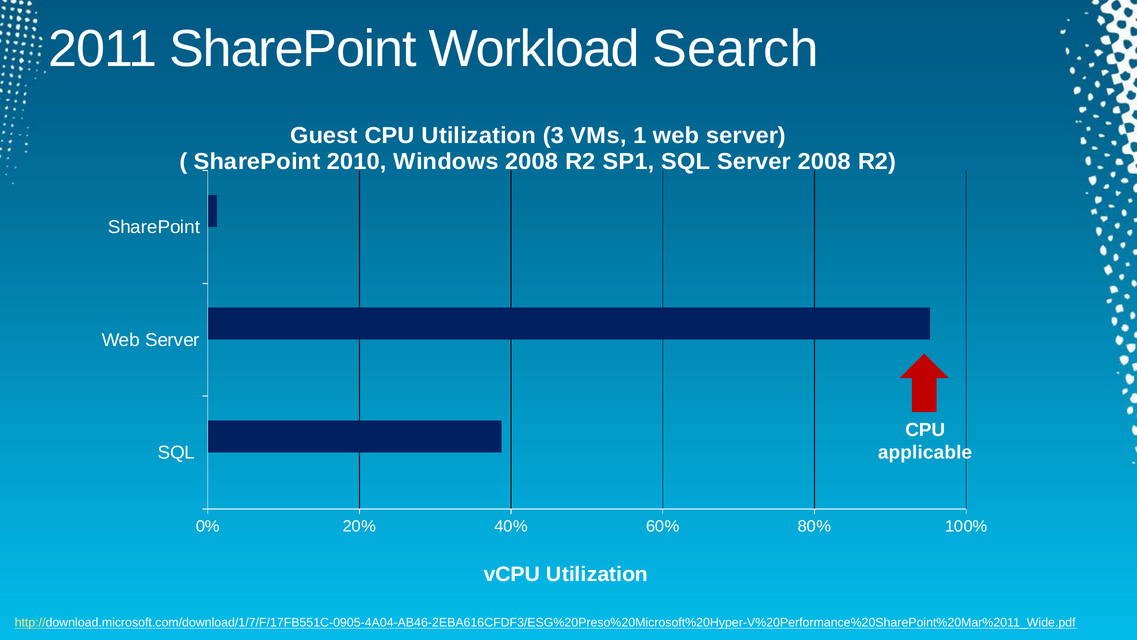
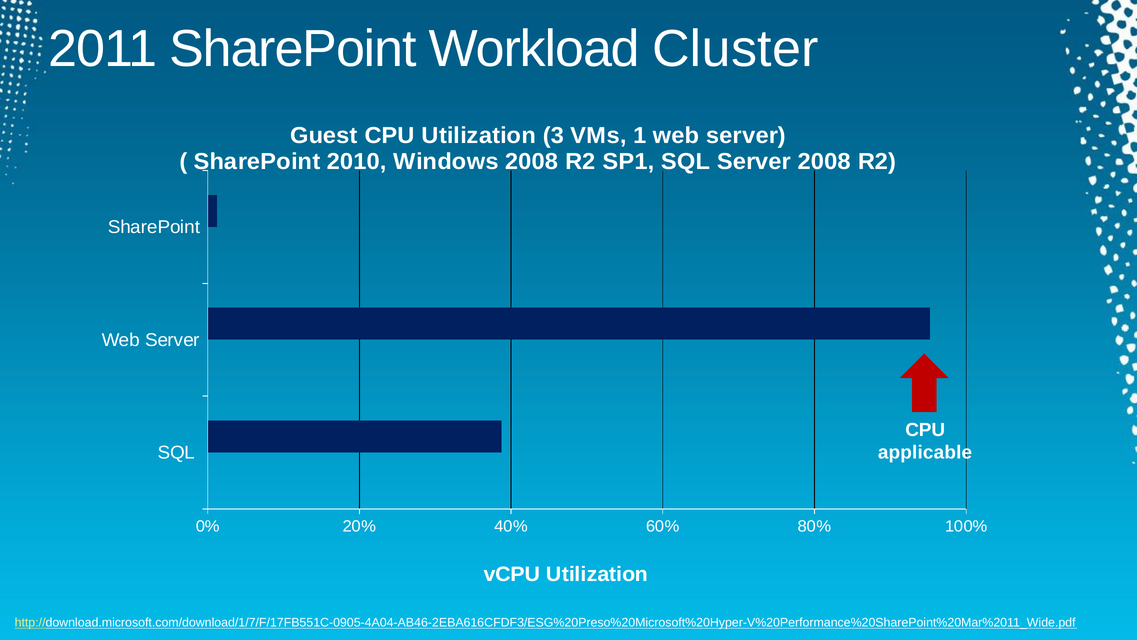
Search: Search -> Cluster (735, 49)
